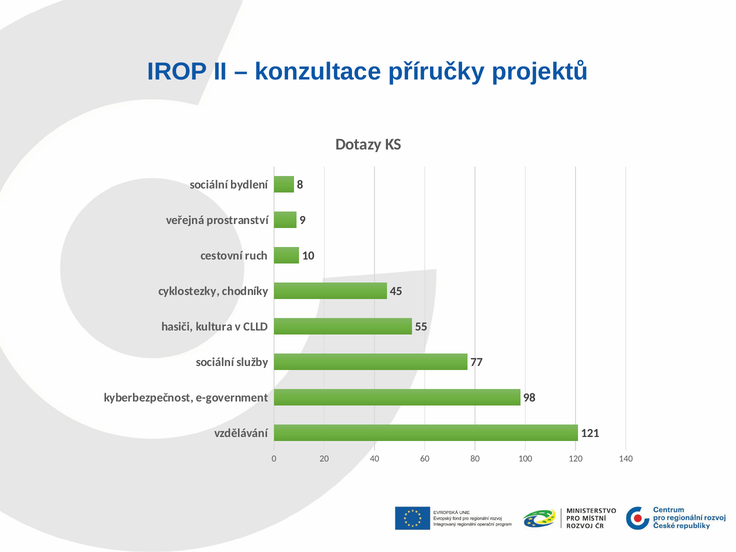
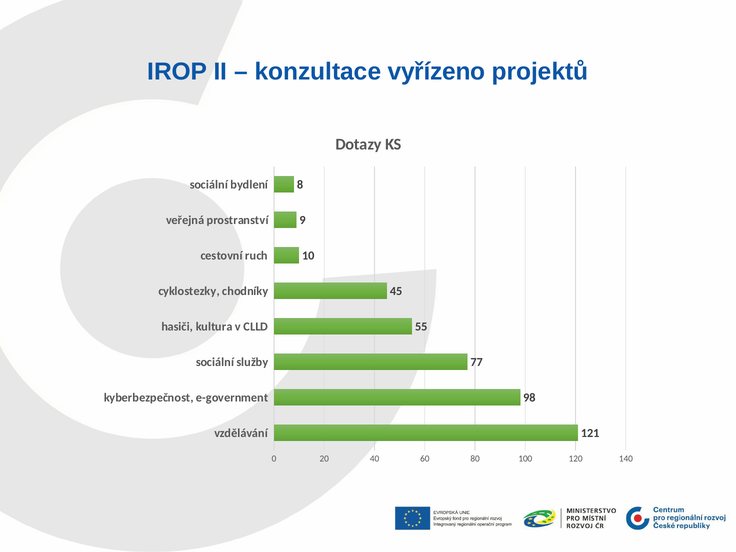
příručky: příručky -> vyřízeno (437, 71)
